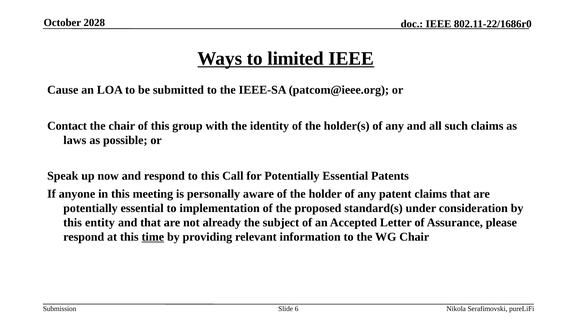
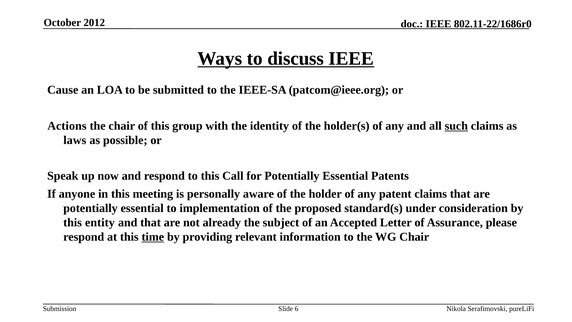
2028: 2028 -> 2012 (94, 23)
limited: limited -> discuss (296, 58)
Contact: Contact -> Actions (67, 126)
such underline: none -> present (456, 126)
